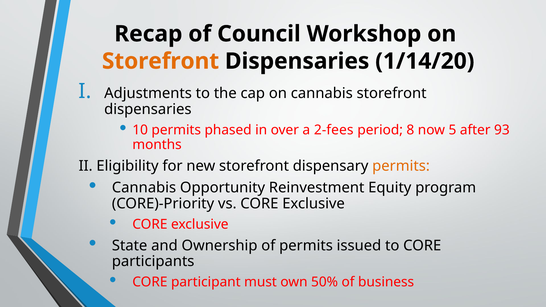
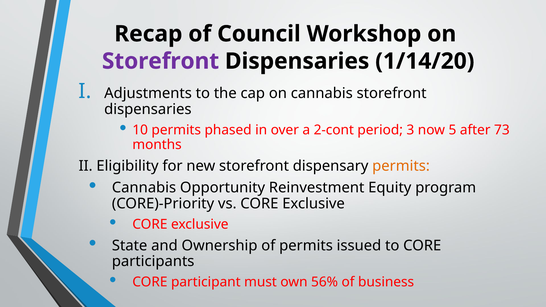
Storefront colour: orange -> purple (161, 61)
2-fees: 2-fees -> 2-cont (334, 130)
8: 8 -> 3 (410, 130)
93: 93 -> 73 (502, 130)
50%: 50% -> 56% (325, 282)
